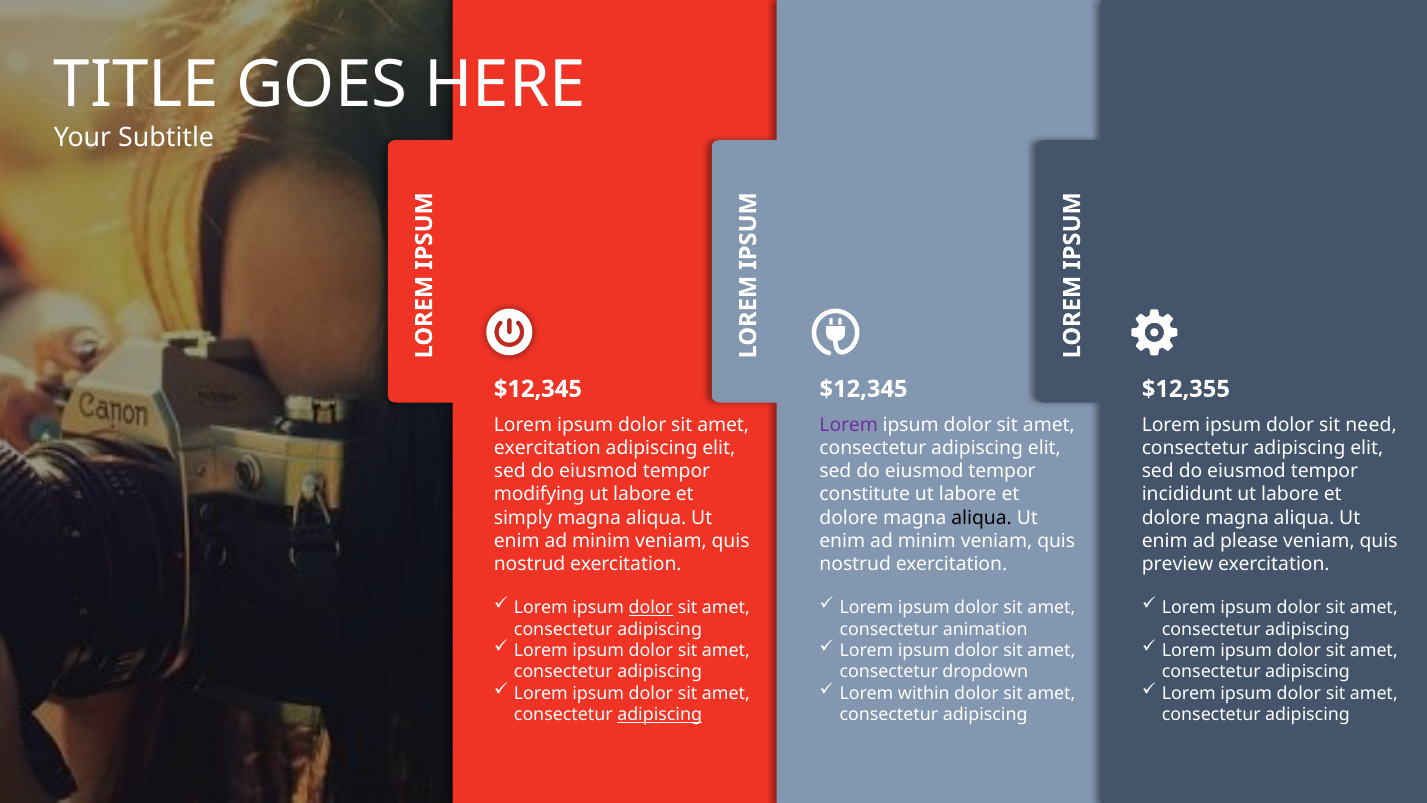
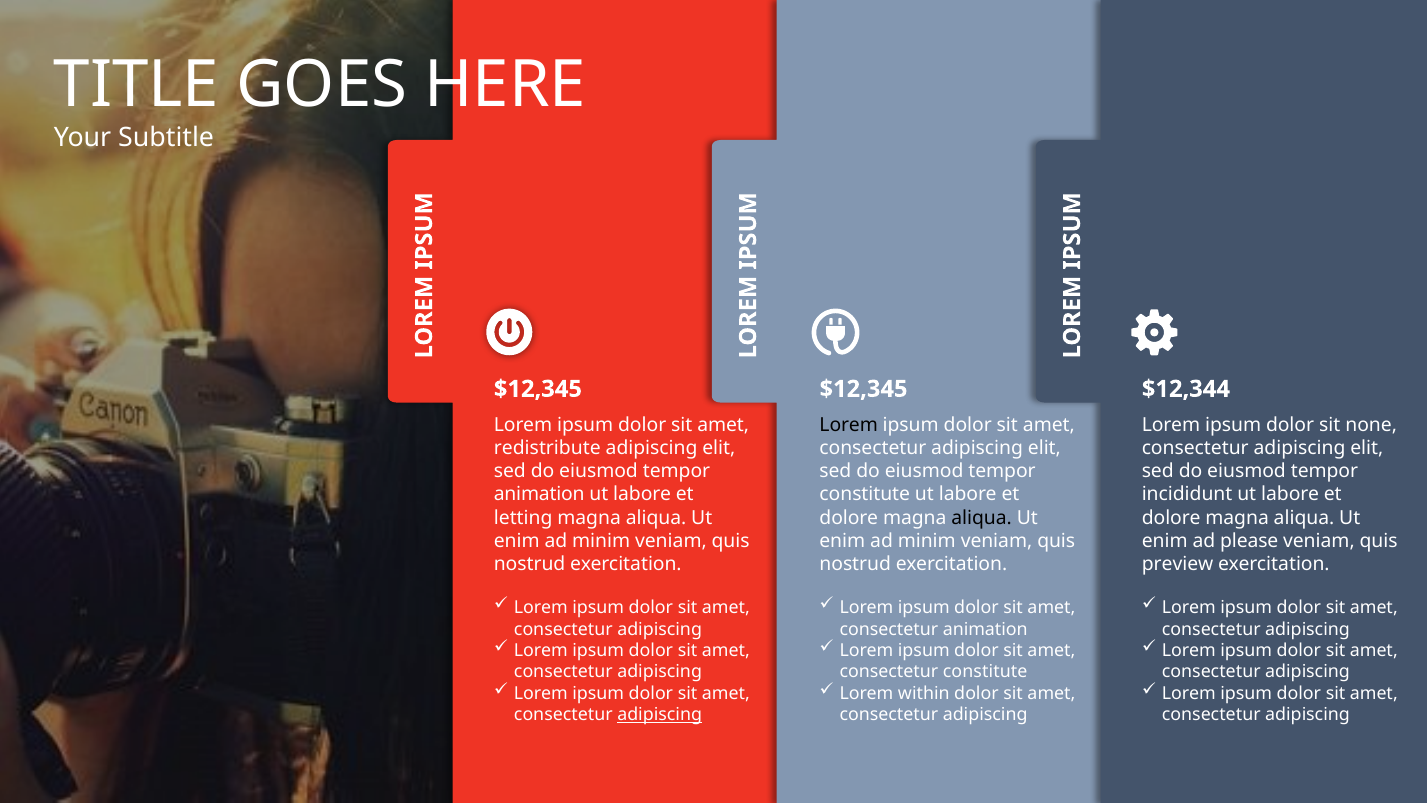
$12,355: $12,355 -> $12,344 (1186, 389)
Lorem colour: purple -> black (849, 425)
need: need -> none (1371, 425)
exercitation: exercitation -> redistribute (547, 448)
modifying: modifying -> animation (539, 494)
simply: simply -> letting (523, 518)
dolor underline: present -> none (651, 608)
consectetur dropdown: dropdown -> constitute (985, 672)
